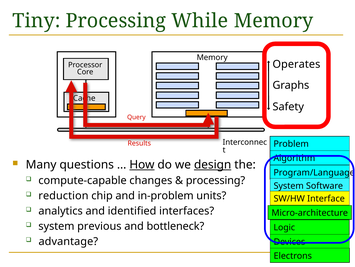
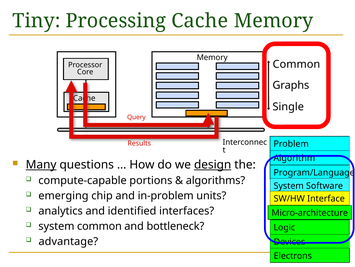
Processing While: While -> Cache (200, 21)
Operates: Operates -> Common (296, 64)
Safety: Safety -> Single (288, 107)
Many underline: none -> present (41, 164)
How underline: present -> none (142, 164)
changes: changes -> portions (151, 180)
processing: processing -> algorithms (215, 180)
reduction: reduction -> emerging (63, 195)
system previous: previous -> common (99, 226)
